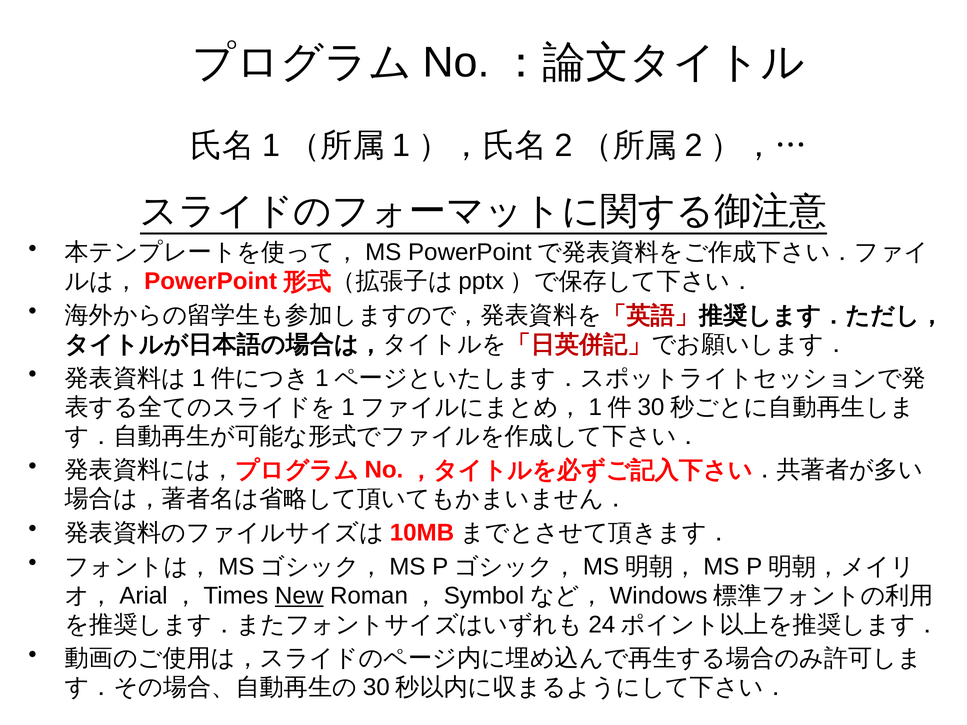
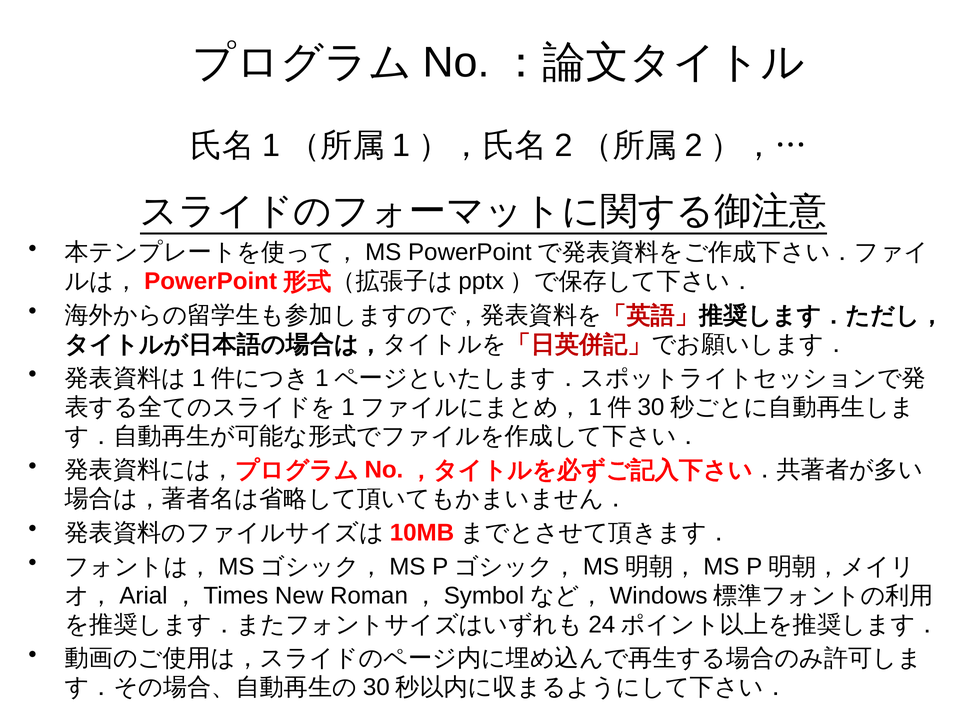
New underline: present -> none (299, 596)
